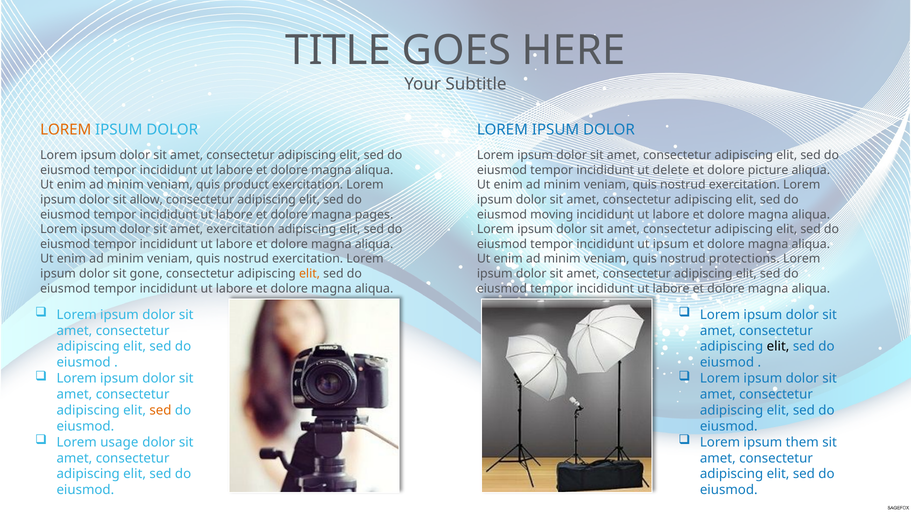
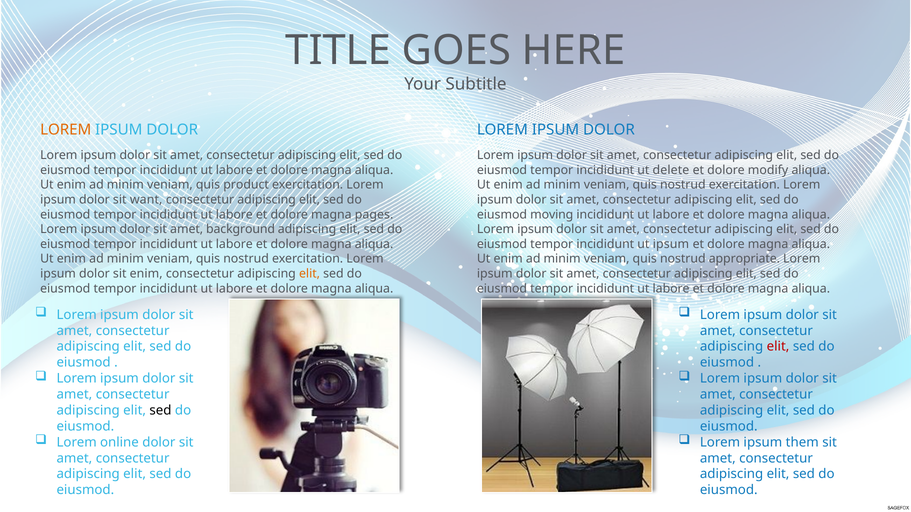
picture: picture -> modify (768, 170)
allow: allow -> want (146, 200)
amet exercitation: exercitation -> background (241, 229)
protections: protections -> appropriate (744, 259)
sit gone: gone -> enim (146, 274)
elit colour: black -> red (778, 347)
sed colour: orange -> black (160, 411)
usage: usage -> online (119, 443)
